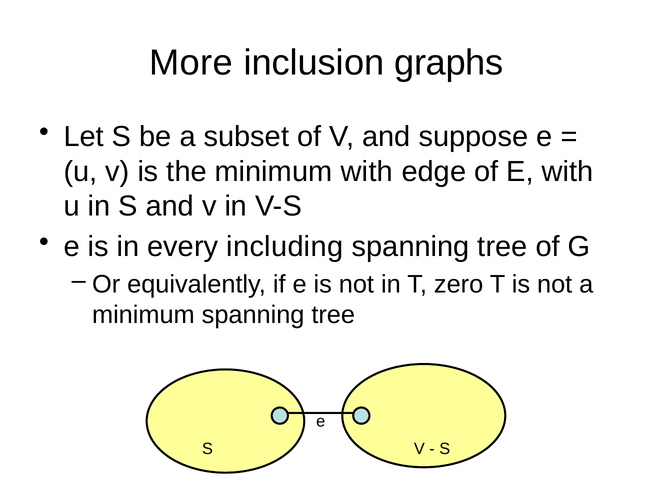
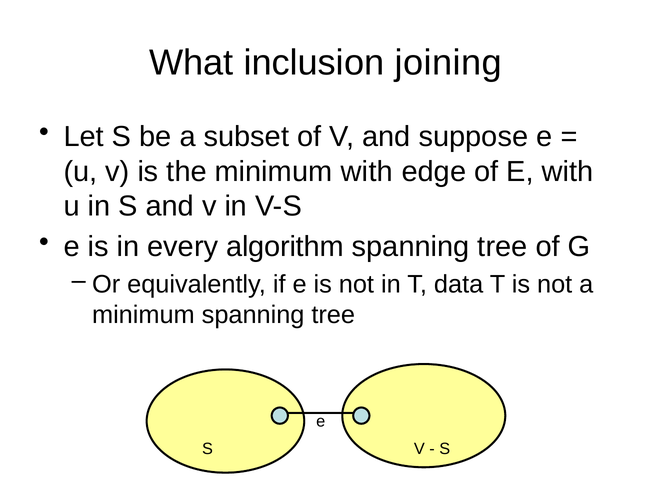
More: More -> What (191, 63)
graphs: graphs -> joining (448, 63)
including: including -> algorithm (285, 247)
zero: zero -> data (459, 284)
